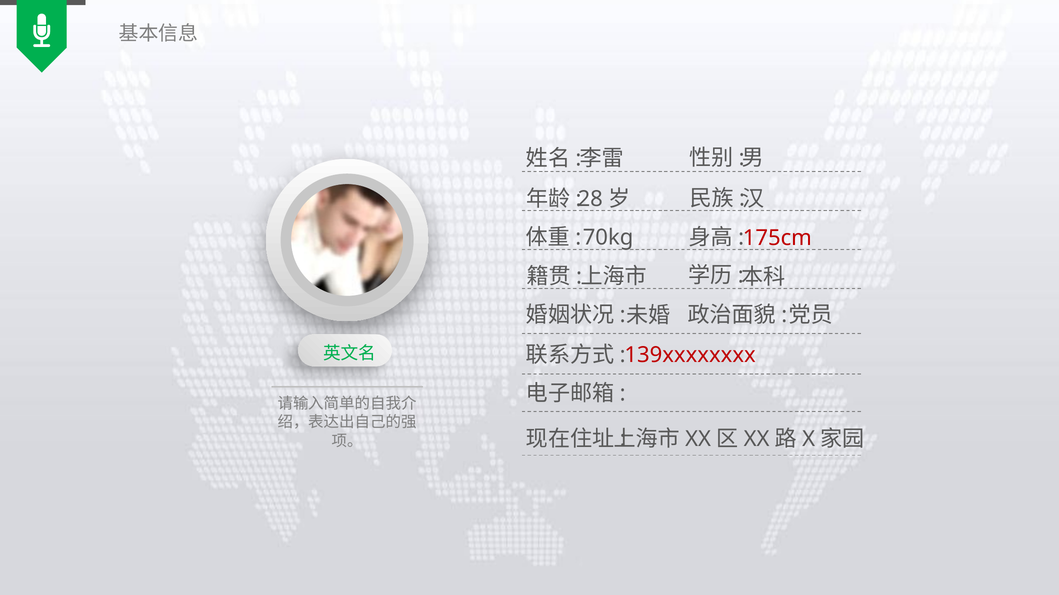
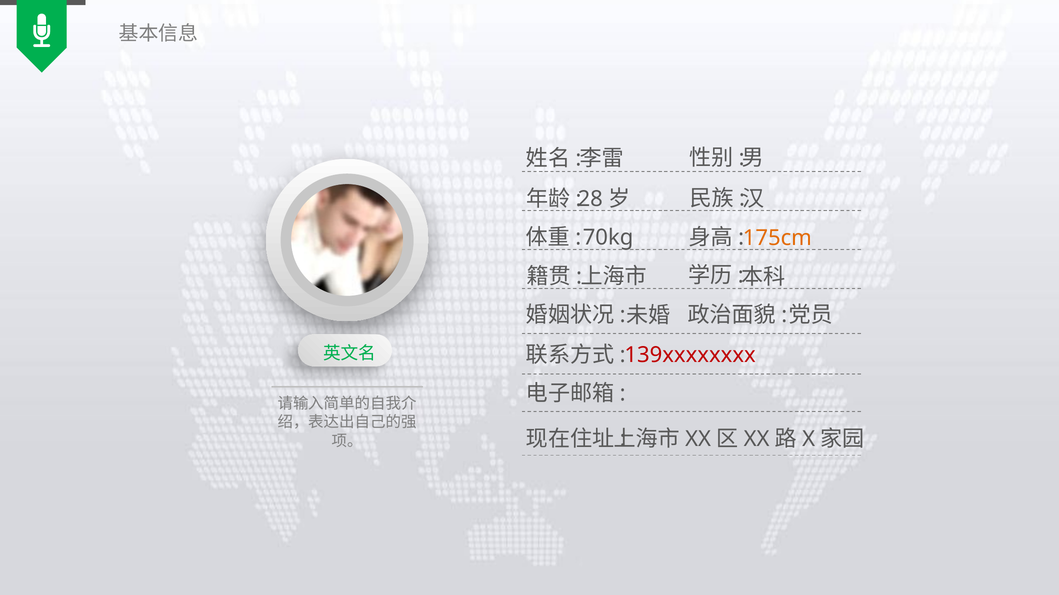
175cm colour: red -> orange (777, 238)
